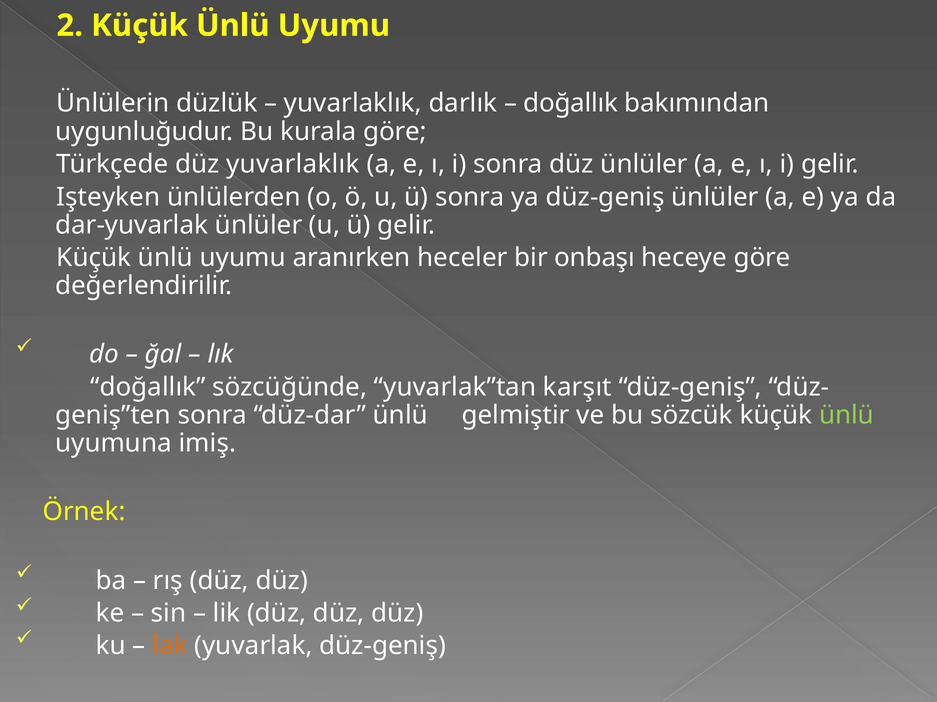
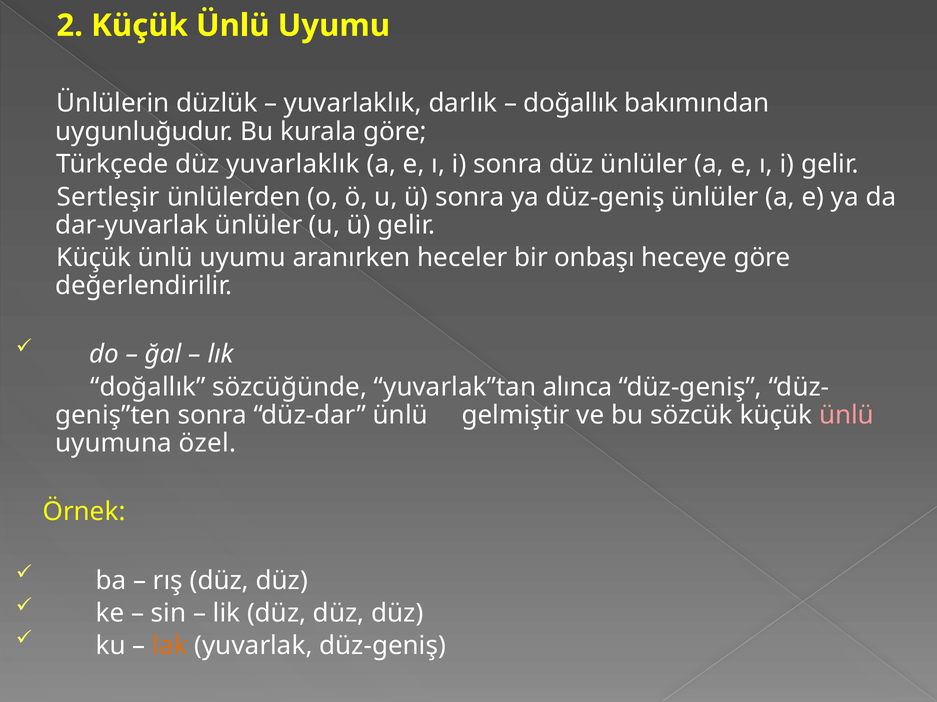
Işteyken: Işteyken -> Sertleşir (108, 197)
karşıt: karşıt -> alınca (578, 388)
ünlü colour: light green -> pink (847, 416)
imiş: imiş -> özel (207, 444)
